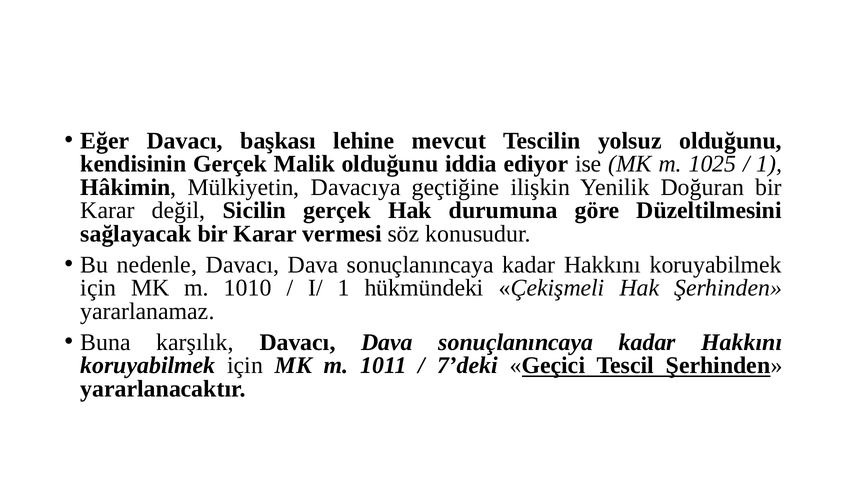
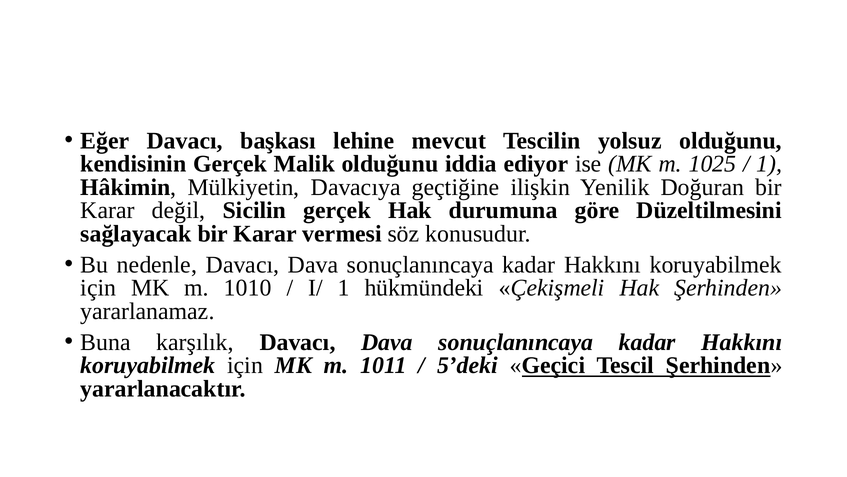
7’deki: 7’deki -> 5’deki (467, 365)
